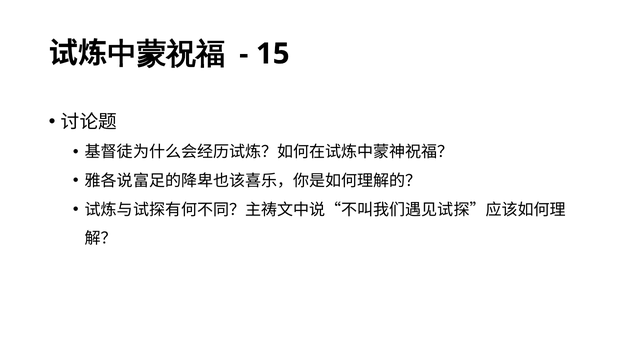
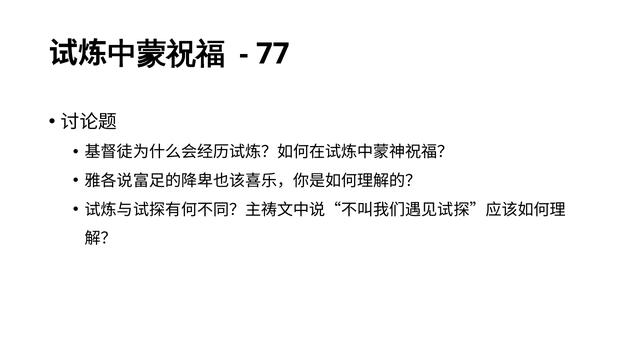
15: 15 -> 77 (273, 54)
